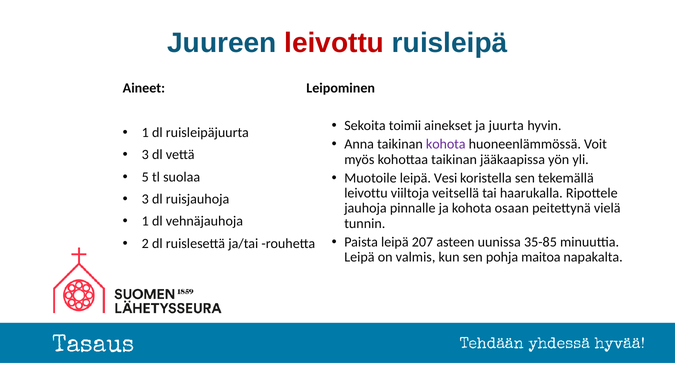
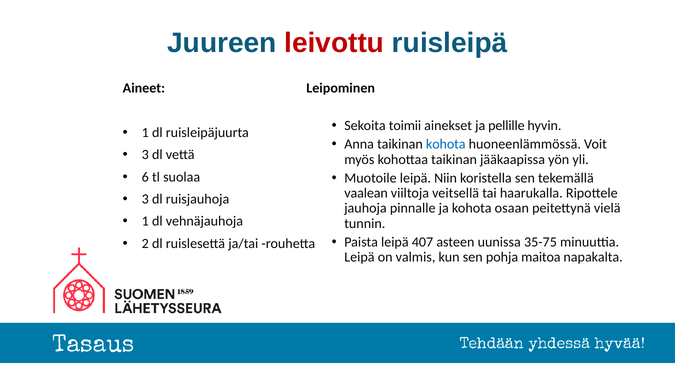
juurta: juurta -> pellille (506, 126)
kohota colour: purple -> blue (446, 144)
5: 5 -> 6 (145, 177)
Vesi: Vesi -> Niin (446, 178)
leivottu: leivottu -> vaalean (366, 194)
207: 207 -> 407 (422, 243)
35-85: 35-85 -> 35-75 (540, 243)
